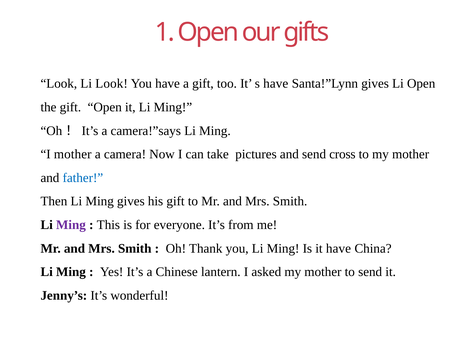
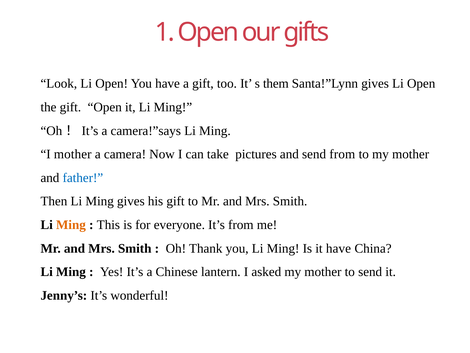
Look Li Look: Look -> Open (112, 84)
s have: have -> them (276, 84)
send cross: cross -> from (342, 154)
Ming colour: purple -> orange (71, 225)
